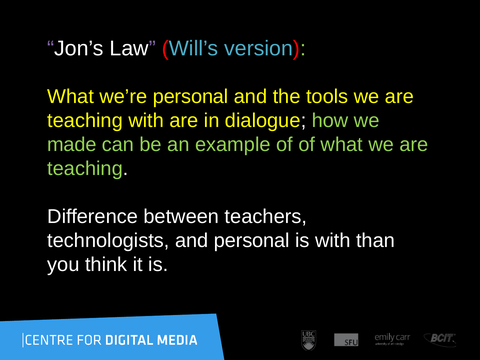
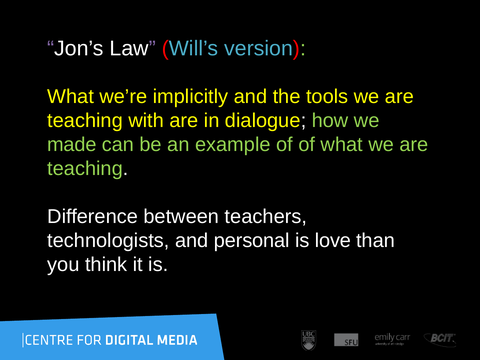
we’re personal: personal -> implicitly (190, 97)
is with: with -> love (333, 241)
